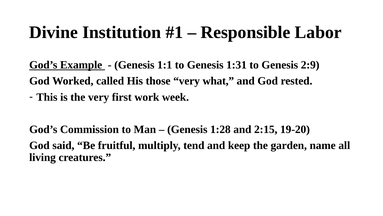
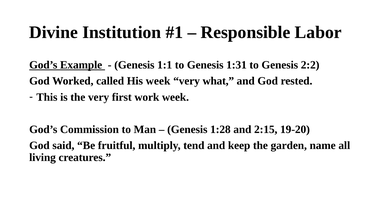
2:9: 2:9 -> 2:2 (310, 65)
His those: those -> week (158, 81)
